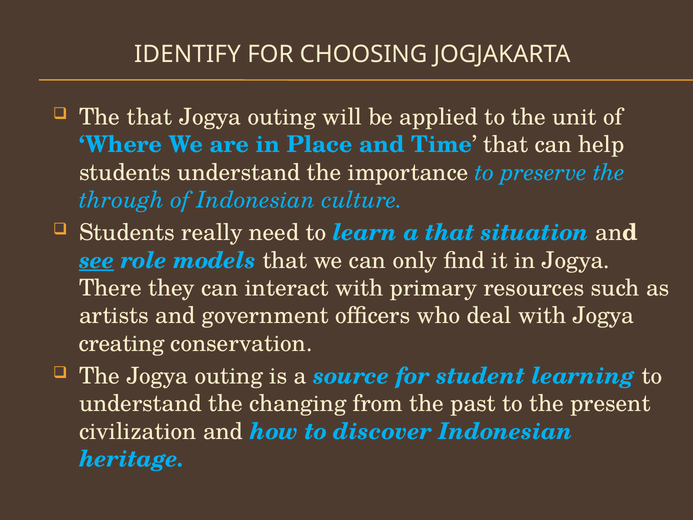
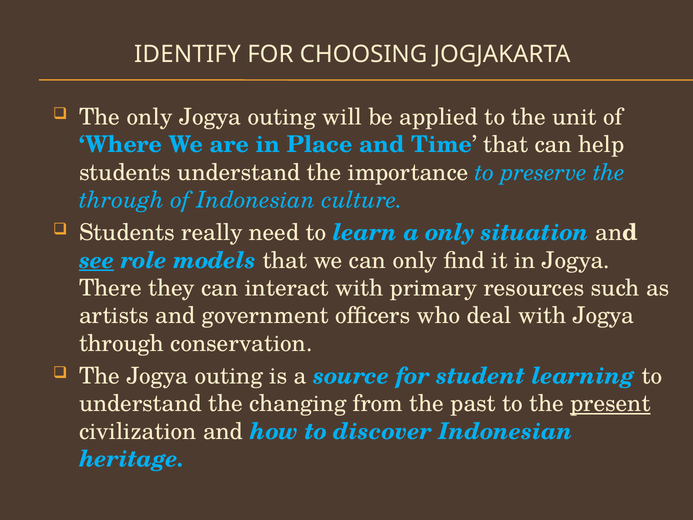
The that: that -> only (150, 117)
a that: that -> only (450, 233)
creating: creating -> through (122, 343)
present underline: none -> present (610, 403)
